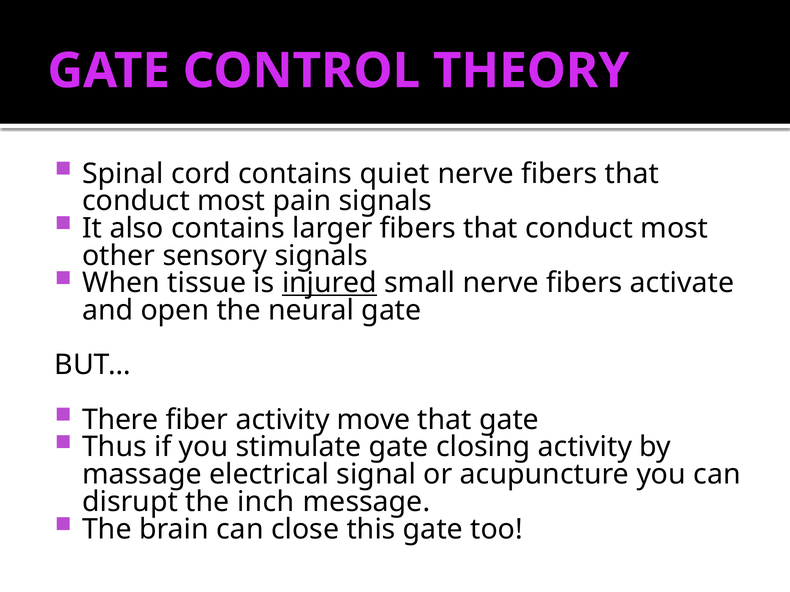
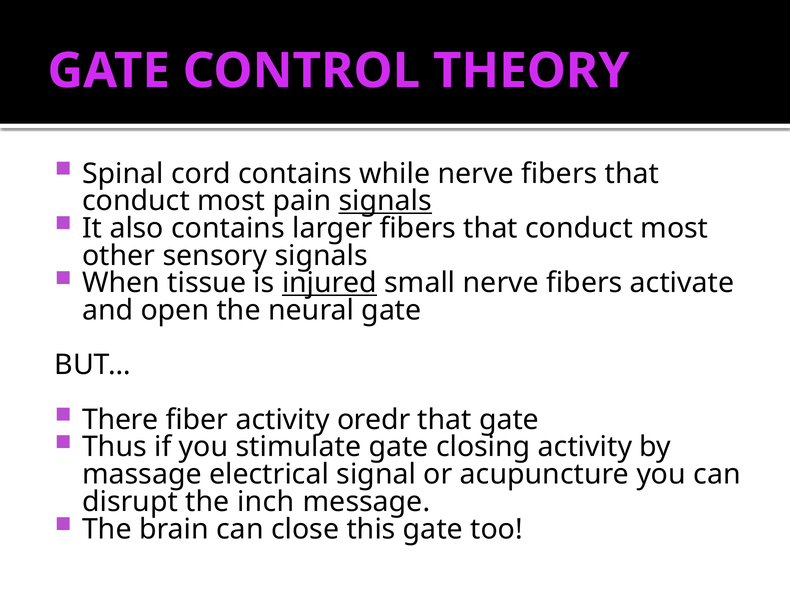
quiet: quiet -> while (395, 174)
signals underline: none -> present (385, 201)
move: move -> oredr (374, 420)
